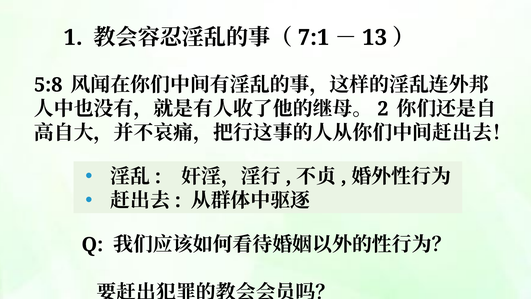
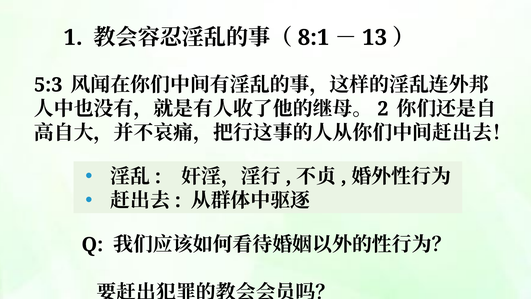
7:1: 7:1 -> 8:1 (314, 38)
5:8: 5:8 -> 5:3 (48, 85)
